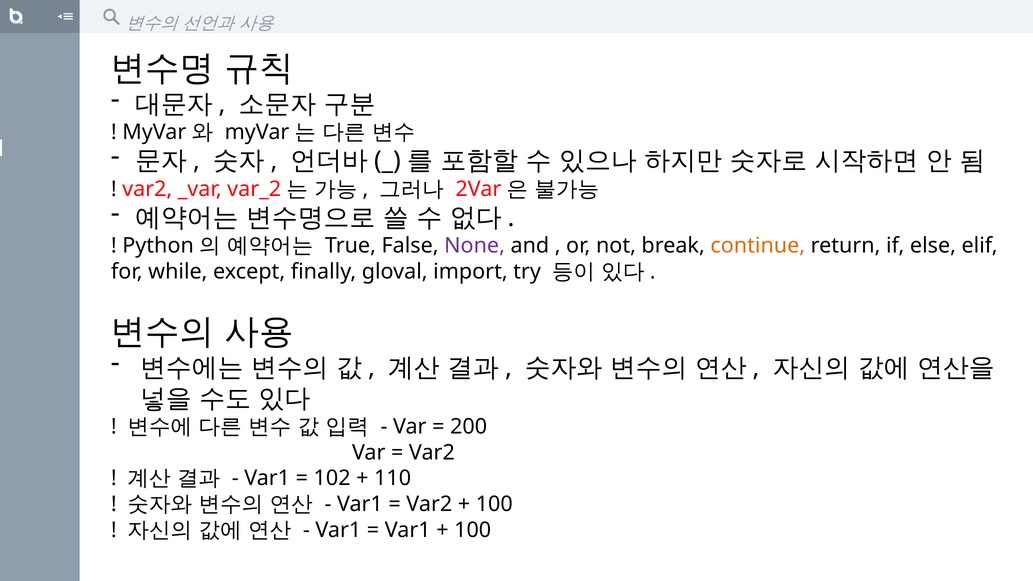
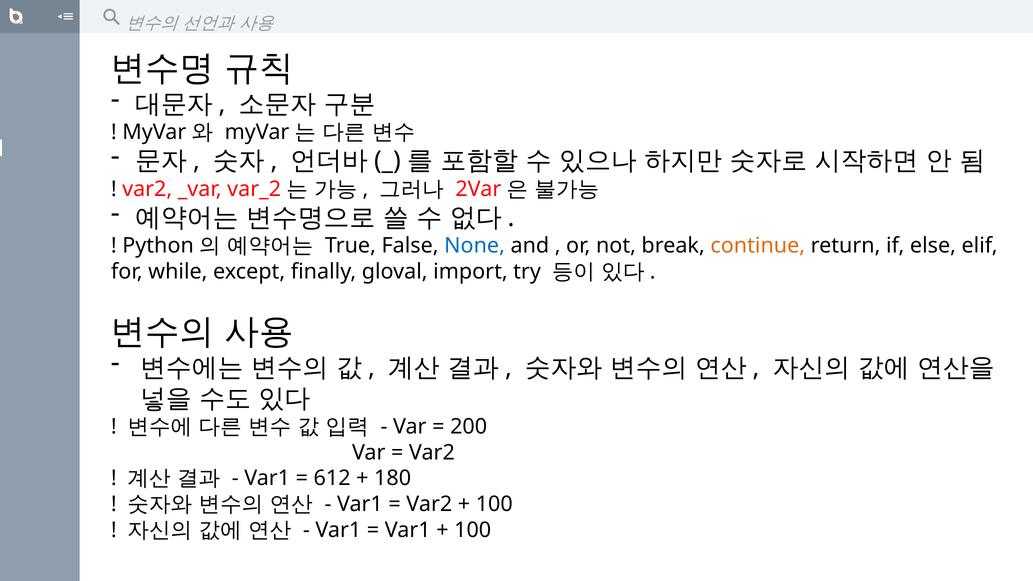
None colour: purple -> blue (475, 246)
102: 102 -> 612 (332, 478)
110: 110 -> 180 (393, 478)
